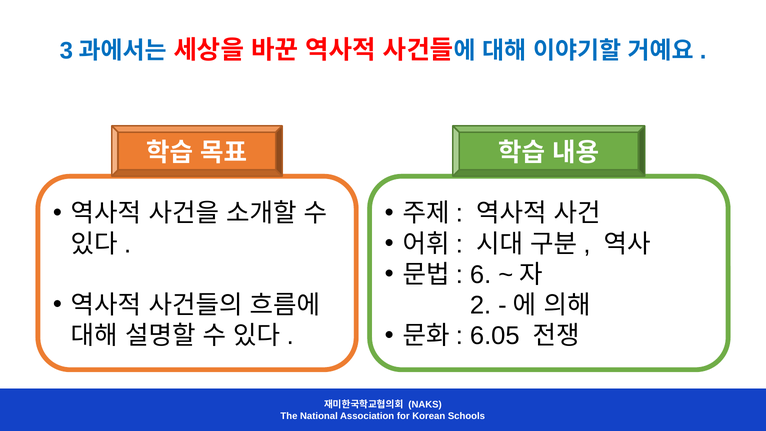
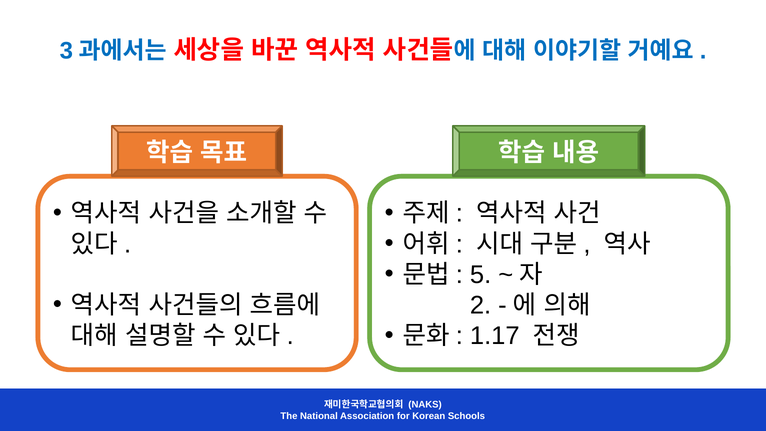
6: 6 -> 5 (481, 275)
6.05: 6.05 -> 1.17 (495, 336)
